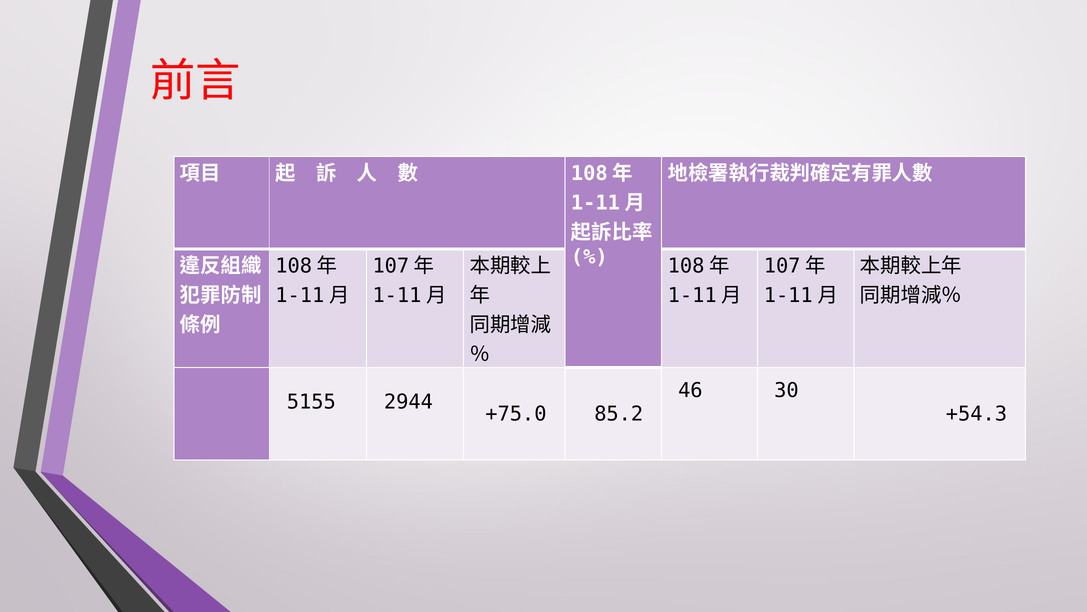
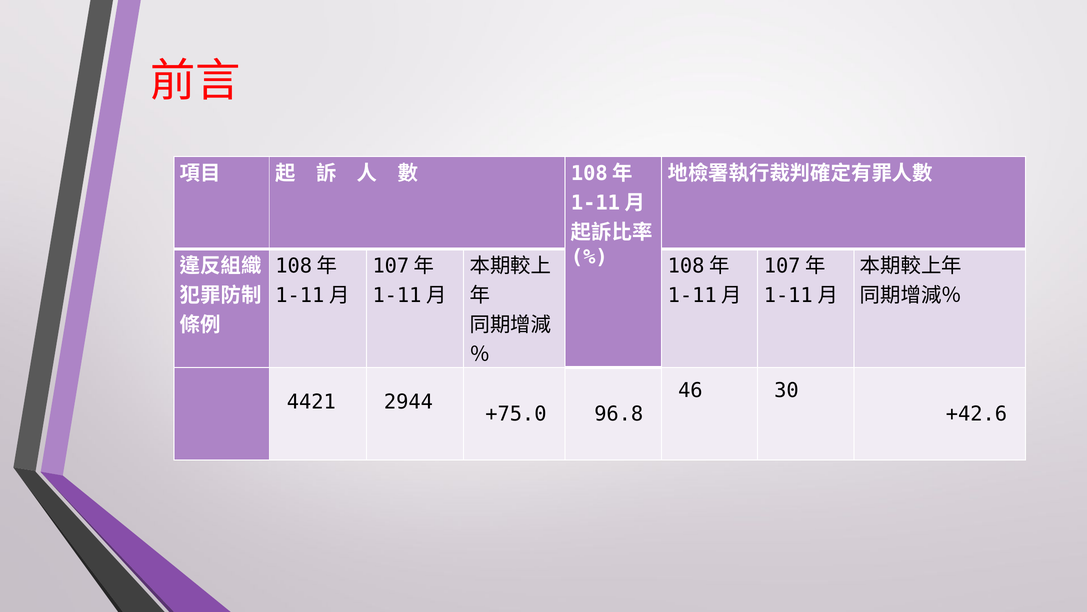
5155: 5155 -> 4421 (311, 402)
85.2: 85.2 -> 96.8 (619, 414)
+54.3: +54.3 -> +42.6 (976, 414)
